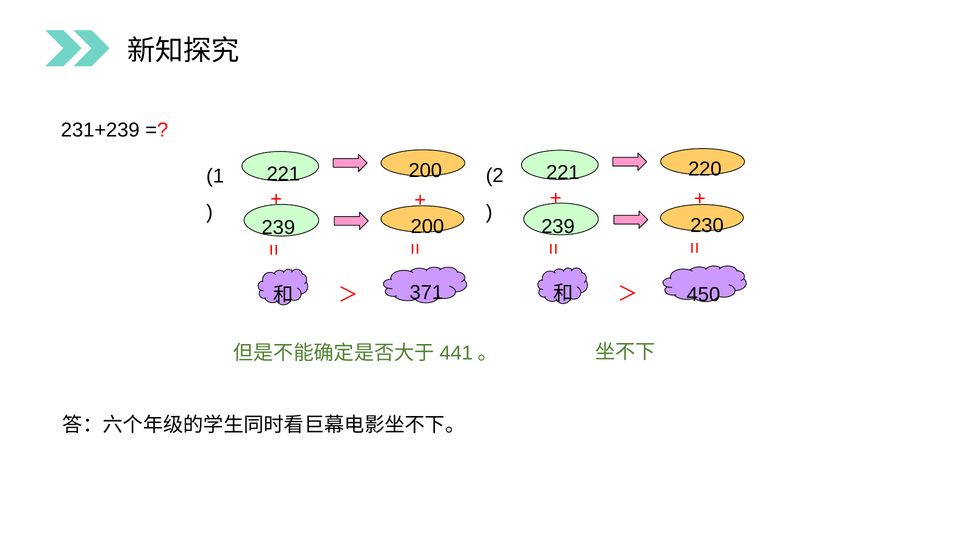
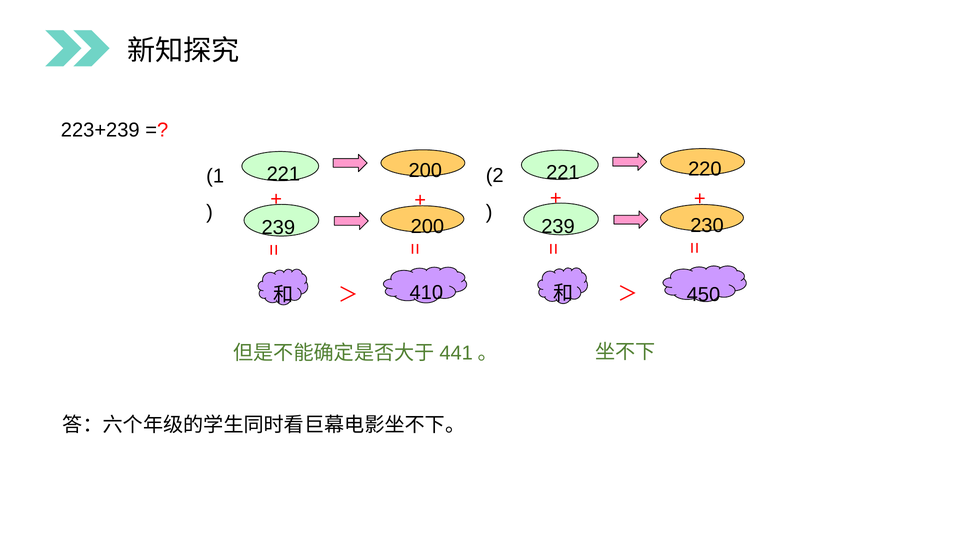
231+239: 231+239 -> 223+239 (100, 130)
371: 371 -> 410 (426, 292)
